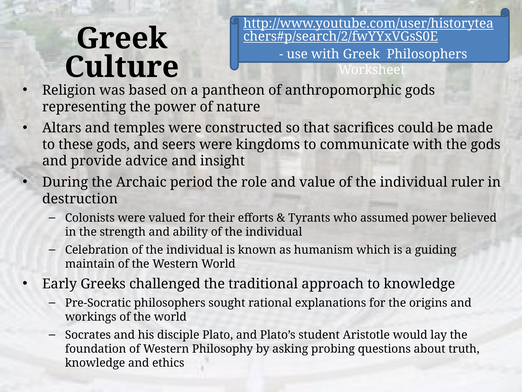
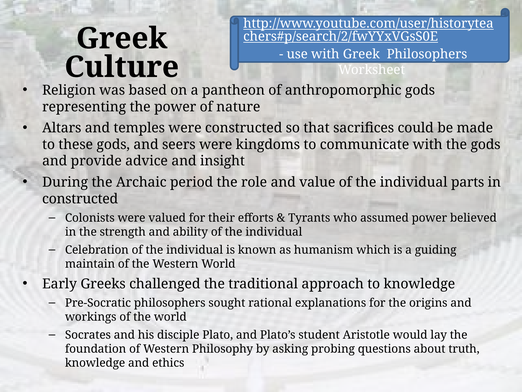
ruler: ruler -> parts (468, 182)
destruction: destruction -> constructed (80, 199)
